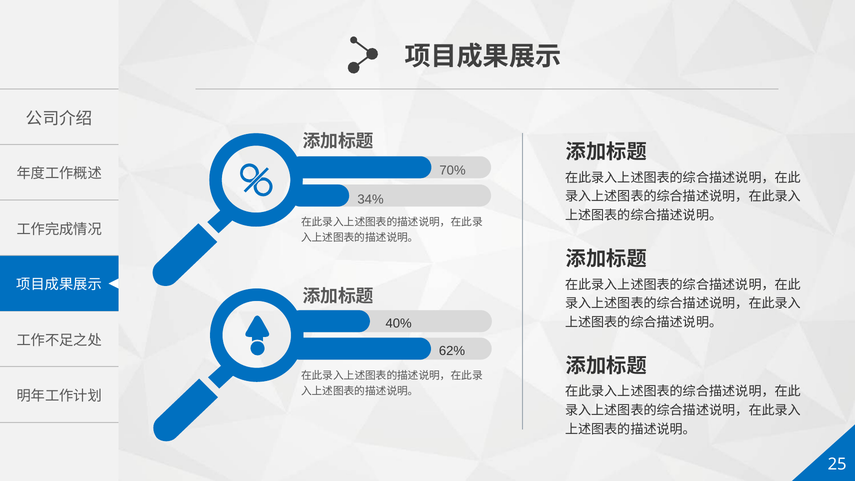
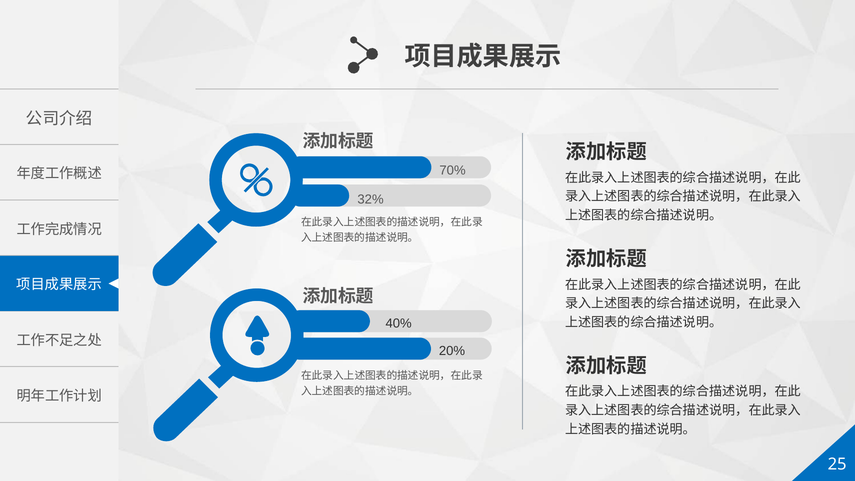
34%: 34% -> 32% (371, 199)
62%: 62% -> 20% (452, 351)
